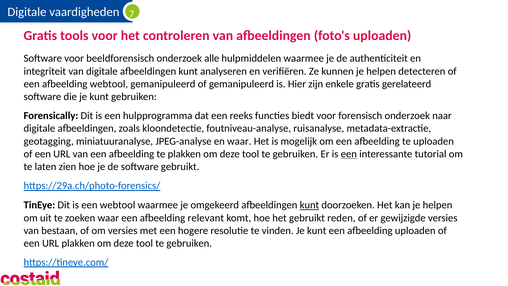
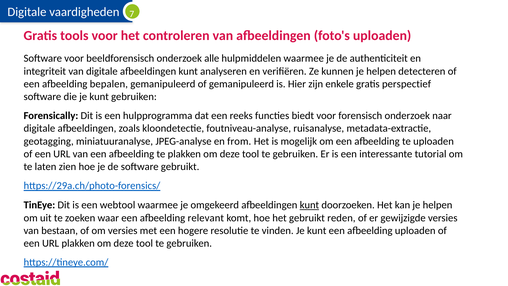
afbeelding webtool: webtool -> bepalen (109, 84)
gerelateerd: gerelateerd -> perspectief (407, 84)
en waar: waar -> from (239, 141)
een underline: present -> none (349, 154)
